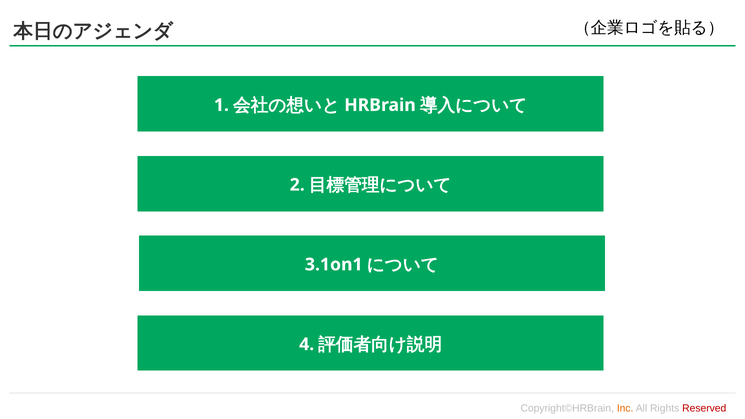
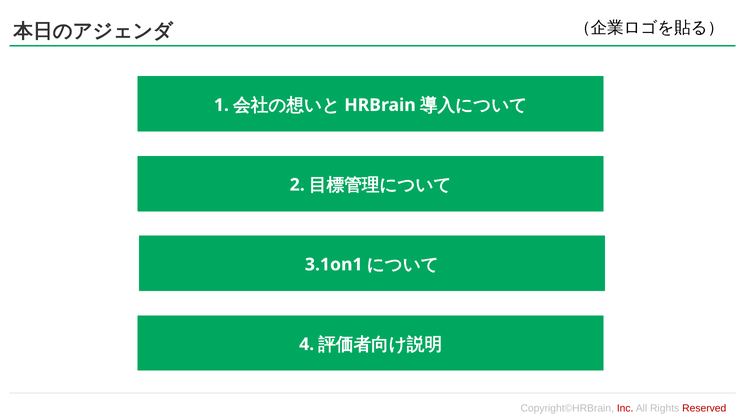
Inc colour: orange -> red (625, 408)
